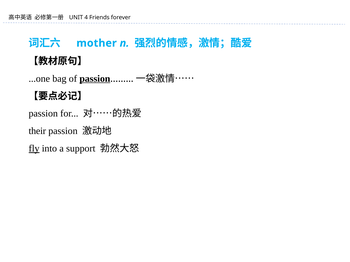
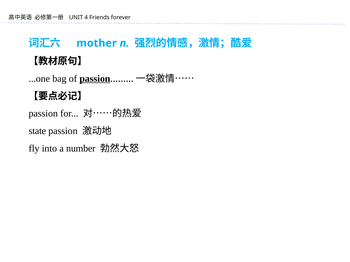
their: their -> state (37, 131)
fly underline: present -> none (34, 149)
support: support -> number (81, 149)
